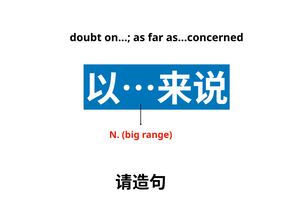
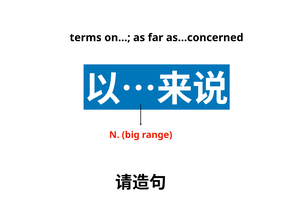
doubt: doubt -> terms (86, 38)
